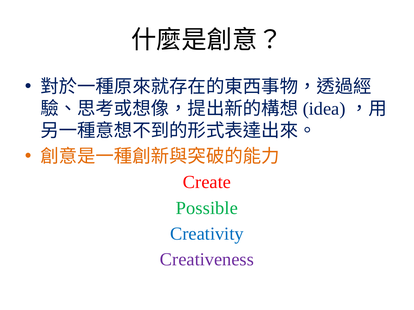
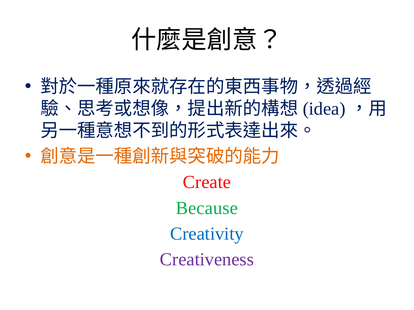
Possible: Possible -> Because (207, 208)
